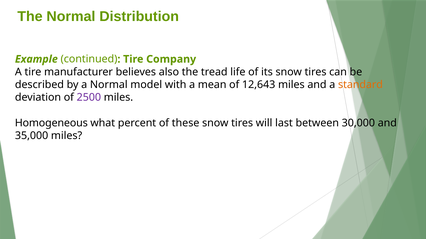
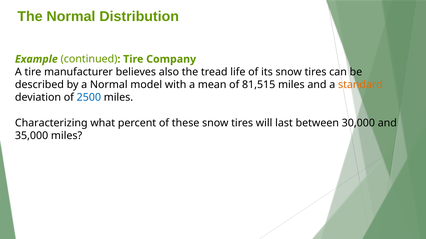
12,643: 12,643 -> 81,515 (259, 85)
2500 colour: purple -> blue (89, 98)
Homogeneous: Homogeneous -> Characterizing (51, 123)
